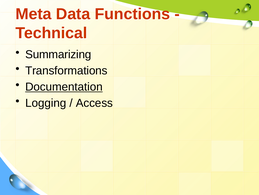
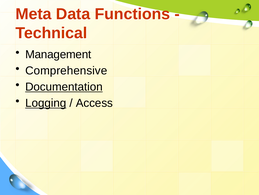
Summarizing: Summarizing -> Management (58, 54)
Transformations: Transformations -> Comprehensive (66, 70)
Logging underline: none -> present (46, 103)
